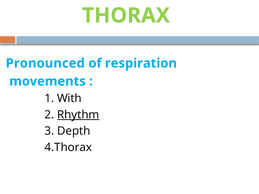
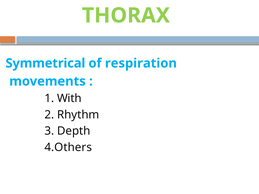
Pronounced: Pronounced -> Symmetrical (45, 63)
Rhythm underline: present -> none (78, 115)
4.Thorax: 4.Thorax -> 4.Others (68, 147)
